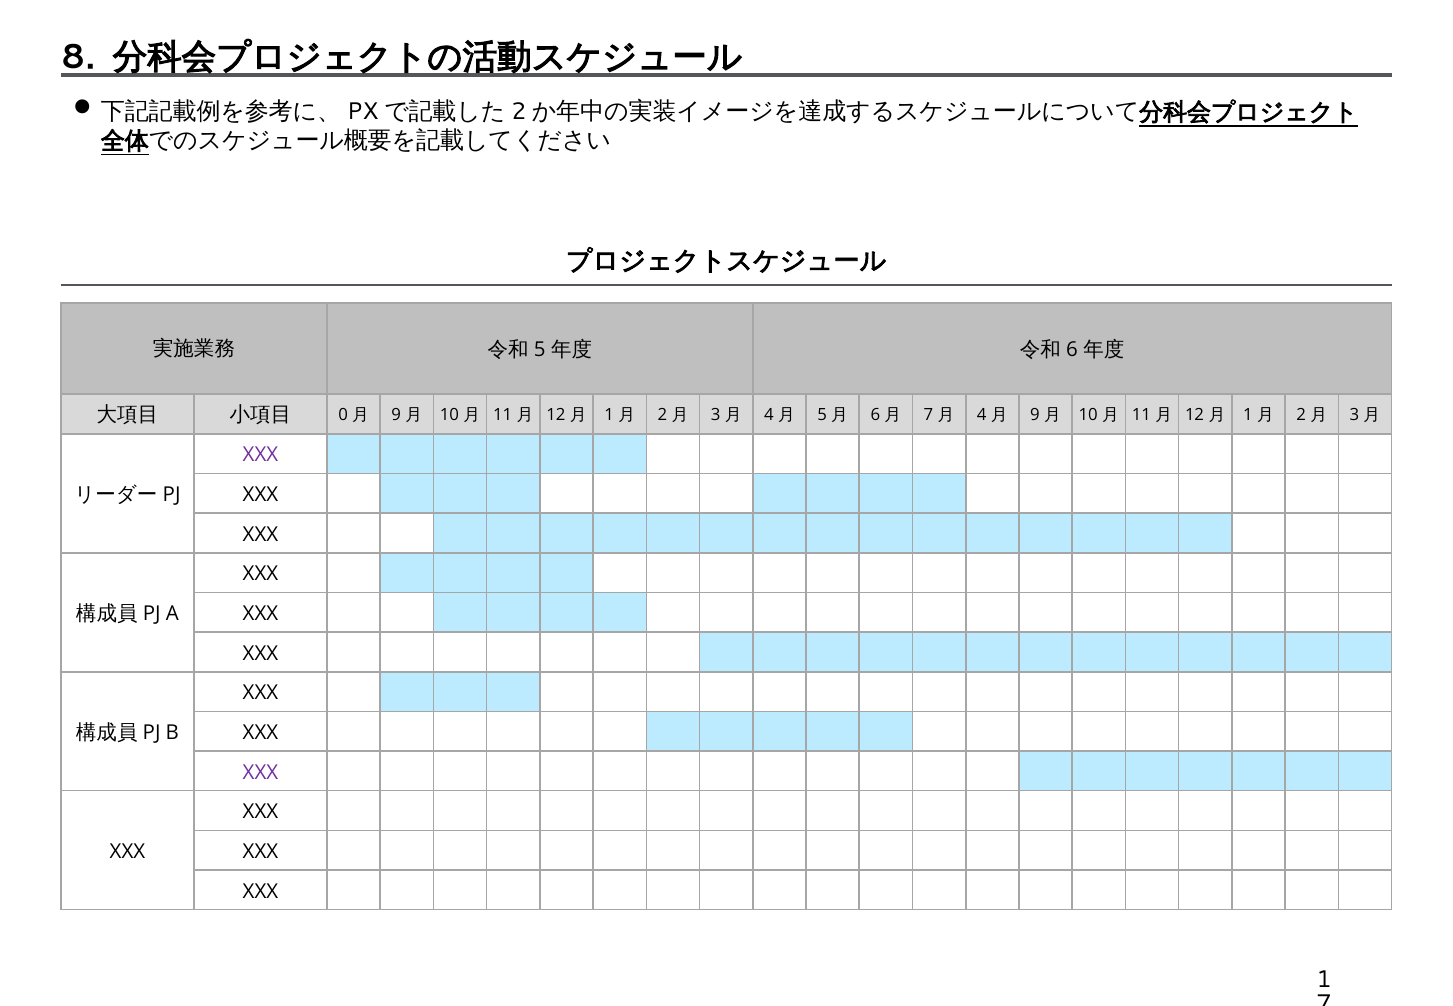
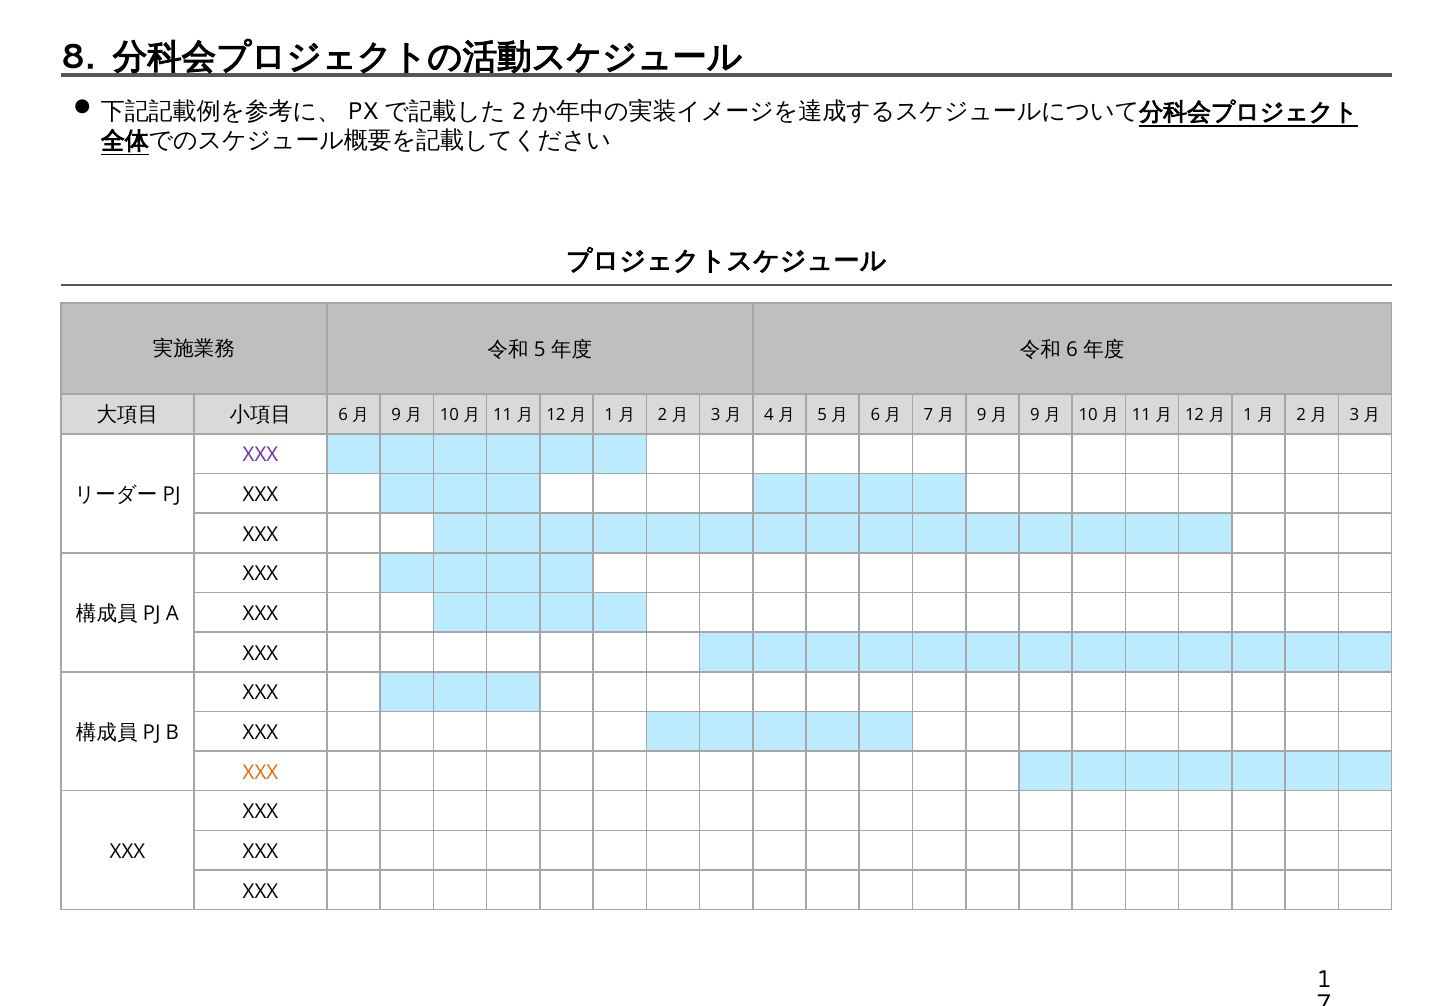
0: 0 -> 6 (343, 415)
4: 4 -> 9 (982, 415)
XXX colour: purple -> orange (260, 772)
